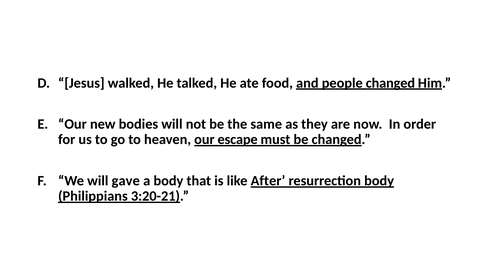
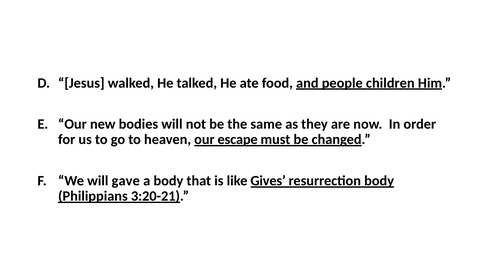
people changed: changed -> children (390, 83)
After: After -> Gives (268, 181)
